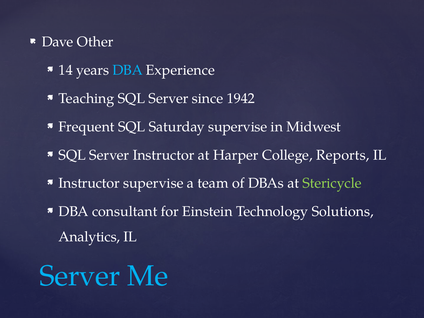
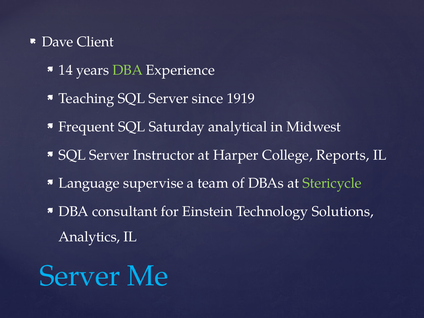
Other: Other -> Client (95, 42)
DBA colour: light blue -> light green (128, 70)
1942: 1942 -> 1919 (241, 99)
Saturday supervise: supervise -> analytical (238, 127)
Instructor: Instructor -> Language (89, 183)
